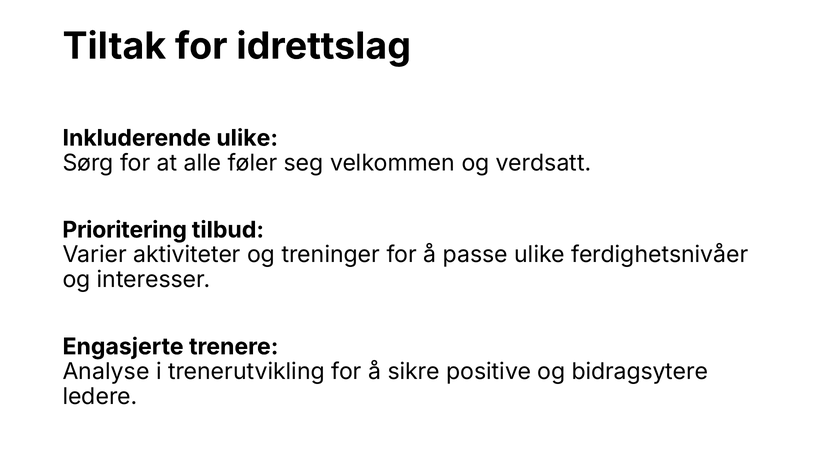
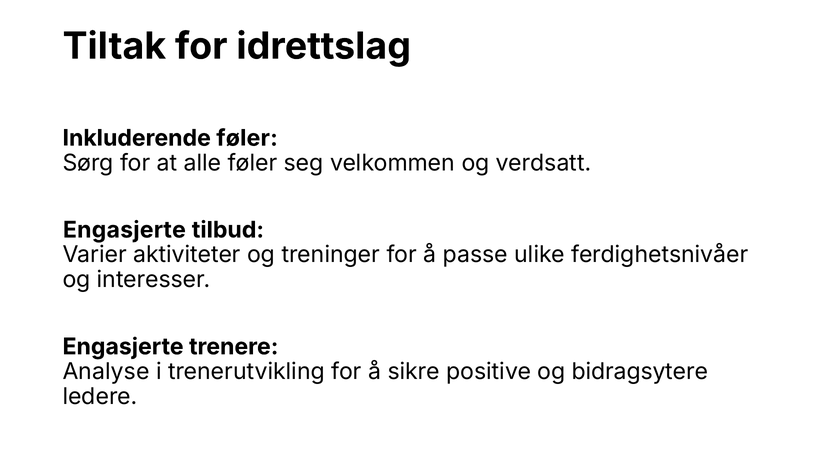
Inkluderende ulike: ulike -> føler (247, 138)
Prioritering: Prioritering -> Engasjerte (124, 230)
